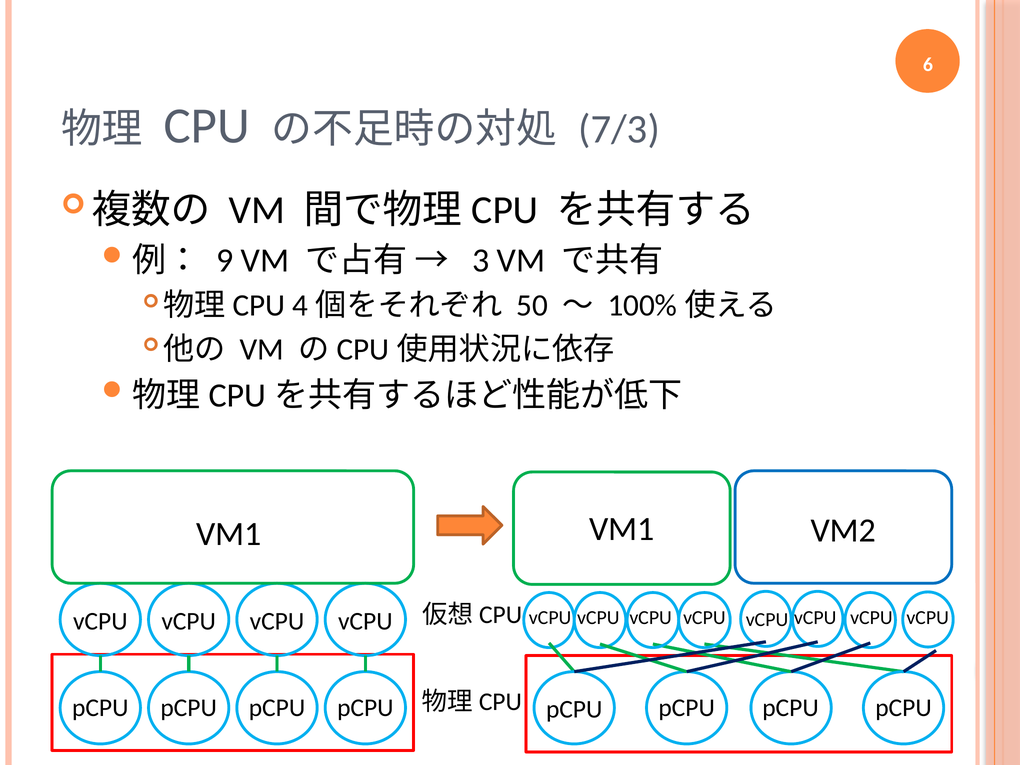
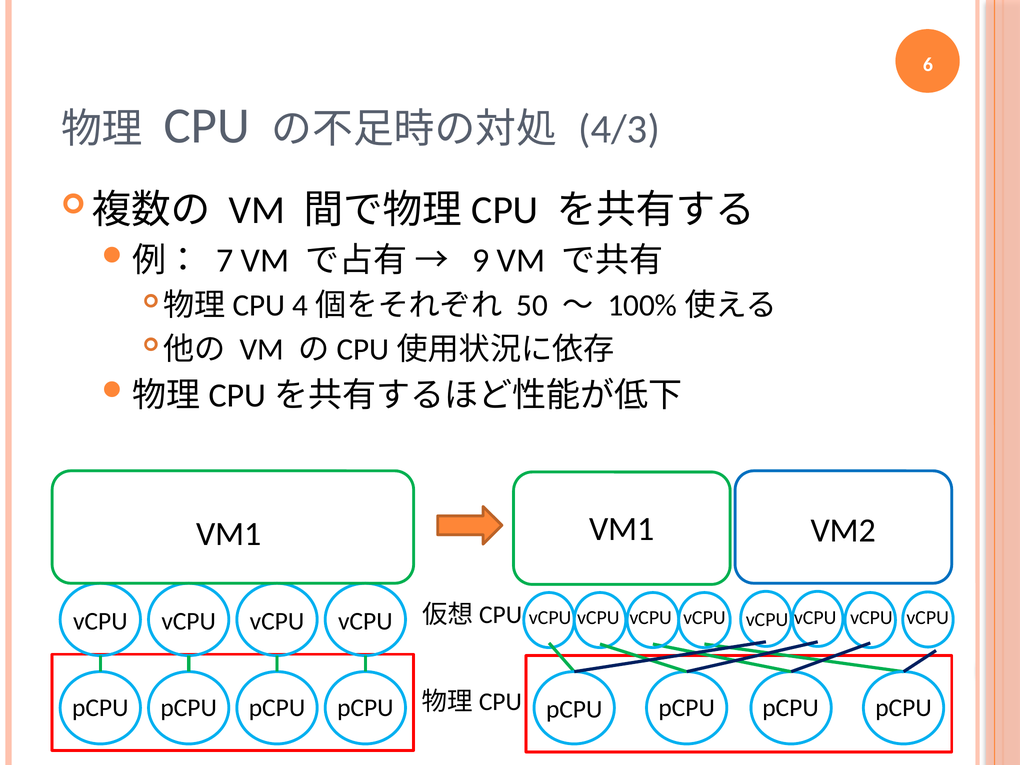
7/3: 7/3 -> 4/3 (619, 129)
9: 9 -> 7 (225, 261)
3: 3 -> 9 (481, 261)
